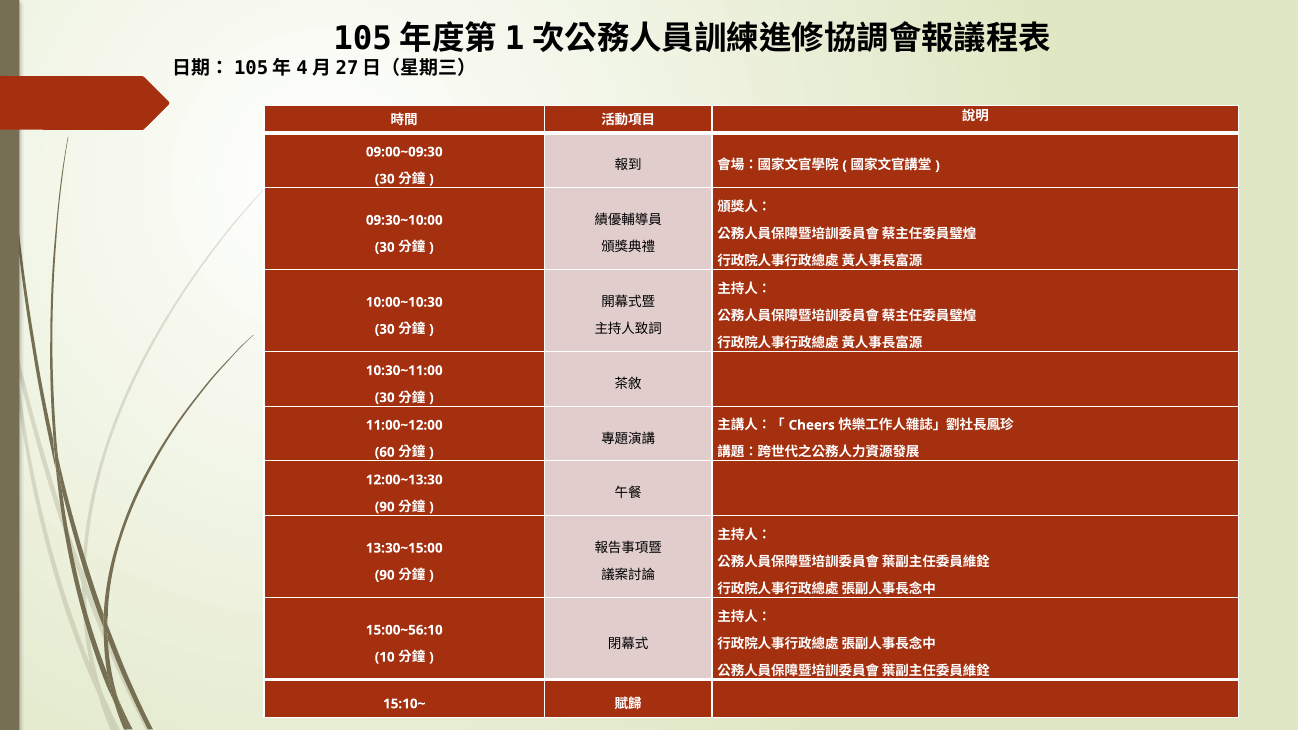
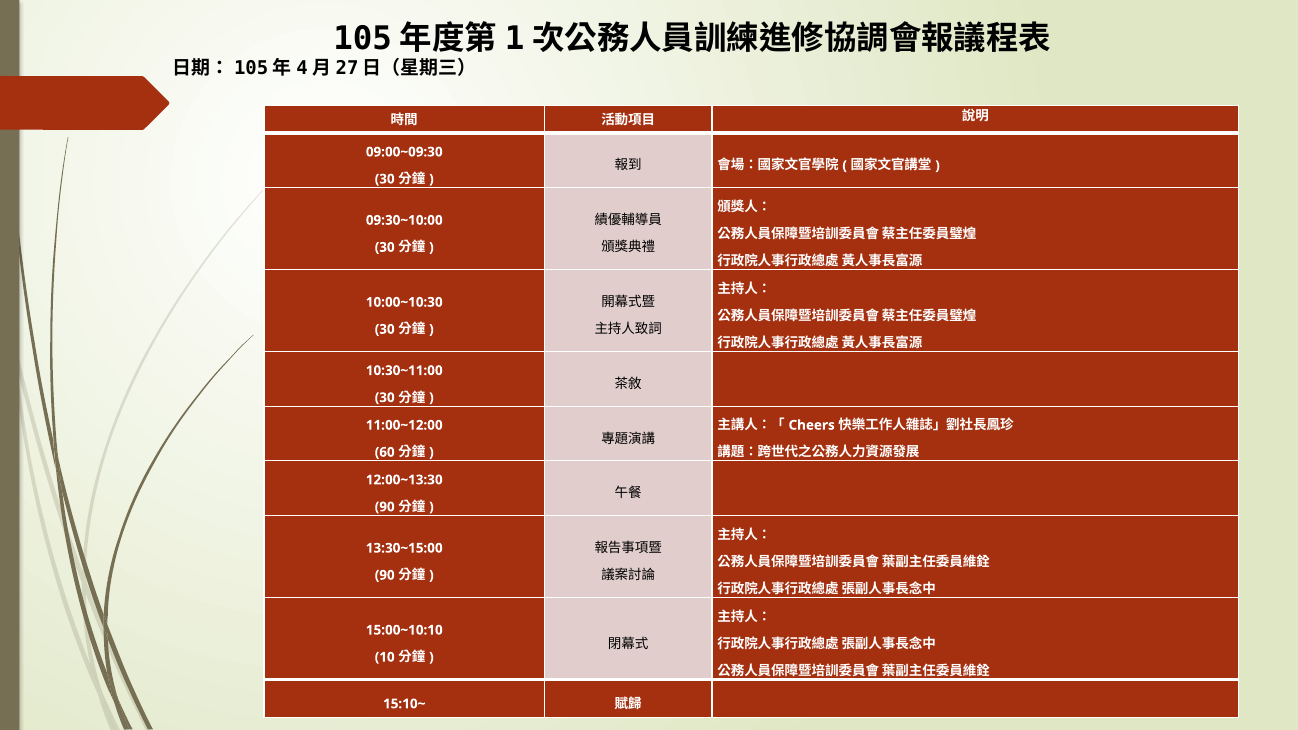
15:00~56:10: 15:00~56:10 -> 15:00~10:10 (404, 630)
